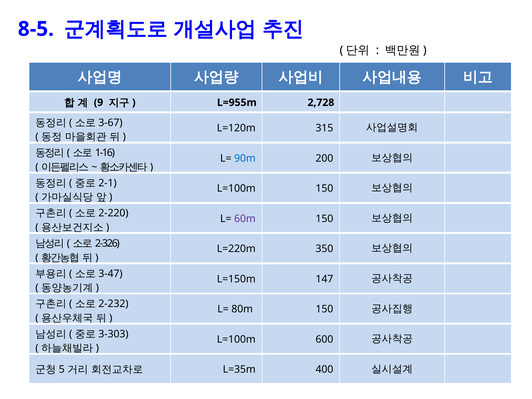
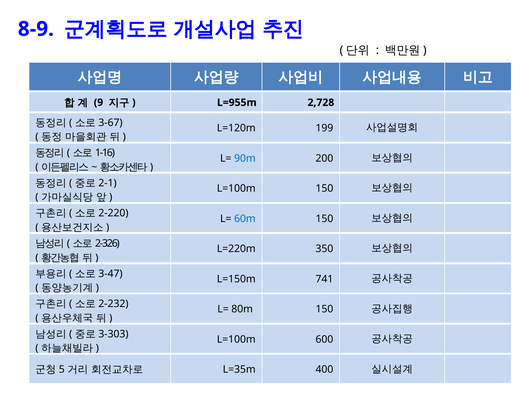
8-5: 8-5 -> 8-9 (36, 29)
315: 315 -> 199 (324, 128)
60m colour: purple -> blue (245, 219)
147: 147 -> 741 (324, 279)
